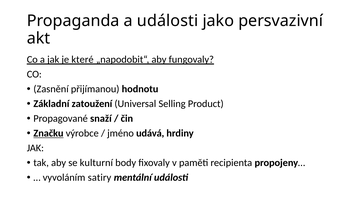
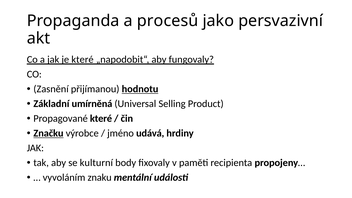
a události: události -> procesů (168, 21)
hodnotu underline: none -> present (140, 89)
zatoužení: zatoužení -> umírněná (92, 104)
Propagované snaží: snaží -> které (101, 119)
satiry: satiry -> znaku (100, 178)
